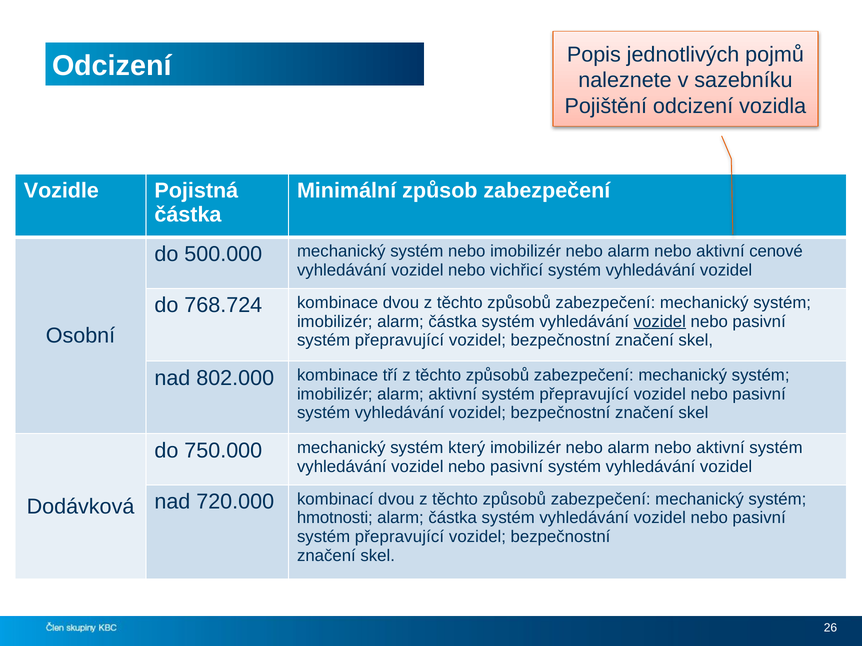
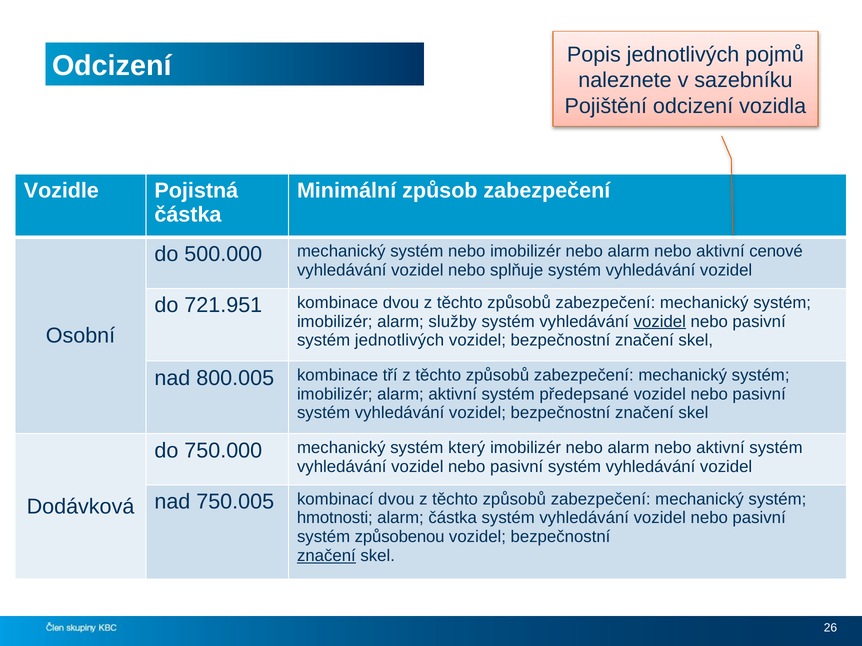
vichřicí: vichřicí -> splňuje (517, 270)
768.724: 768.724 -> 721.951 (223, 306)
imobilizér alarm částka: částka -> služby (453, 322)
přepravující: přepravující -> jednotlivých (399, 341)
802.000: 802.000 -> 800.005 (235, 378)
aktivní systém přepravující: přepravující -> předepsané (584, 394)
720.000: 720.000 -> 750.005 (235, 502)
přepravující: přepravující -> způsobenou (400, 537)
značení underline: none -> present (326, 556)
